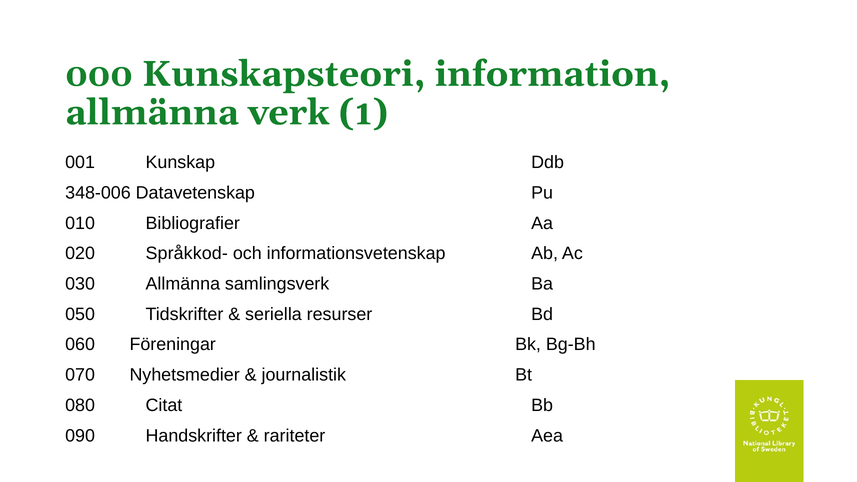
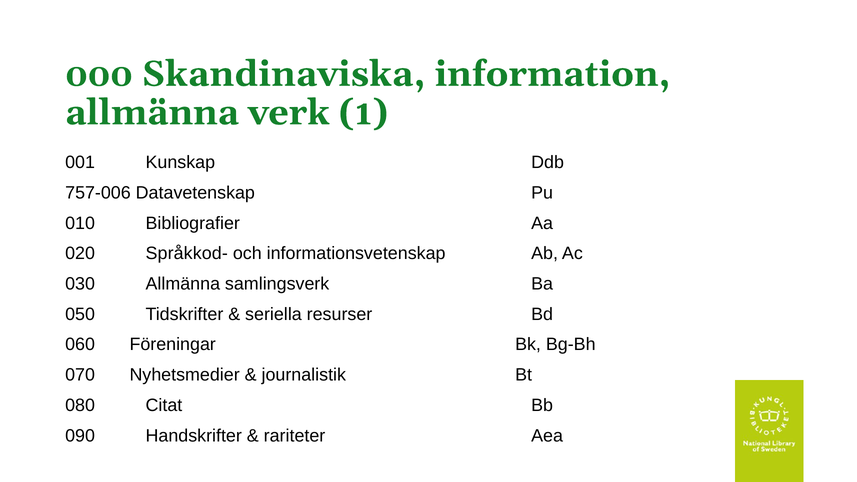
Kunskapsteori: Kunskapsteori -> Skandinaviska (284, 74)
348-006: 348-006 -> 757-006 (98, 193)
